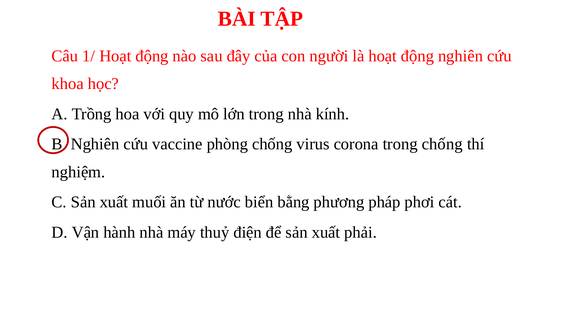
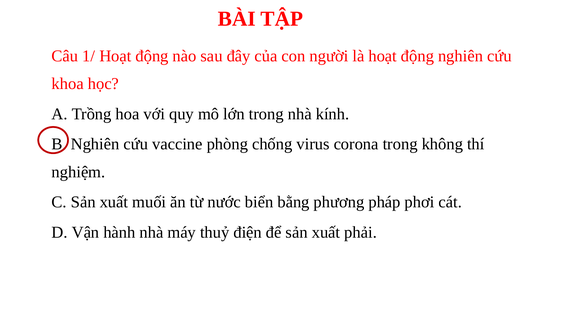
trong chống: chống -> không (442, 144)
